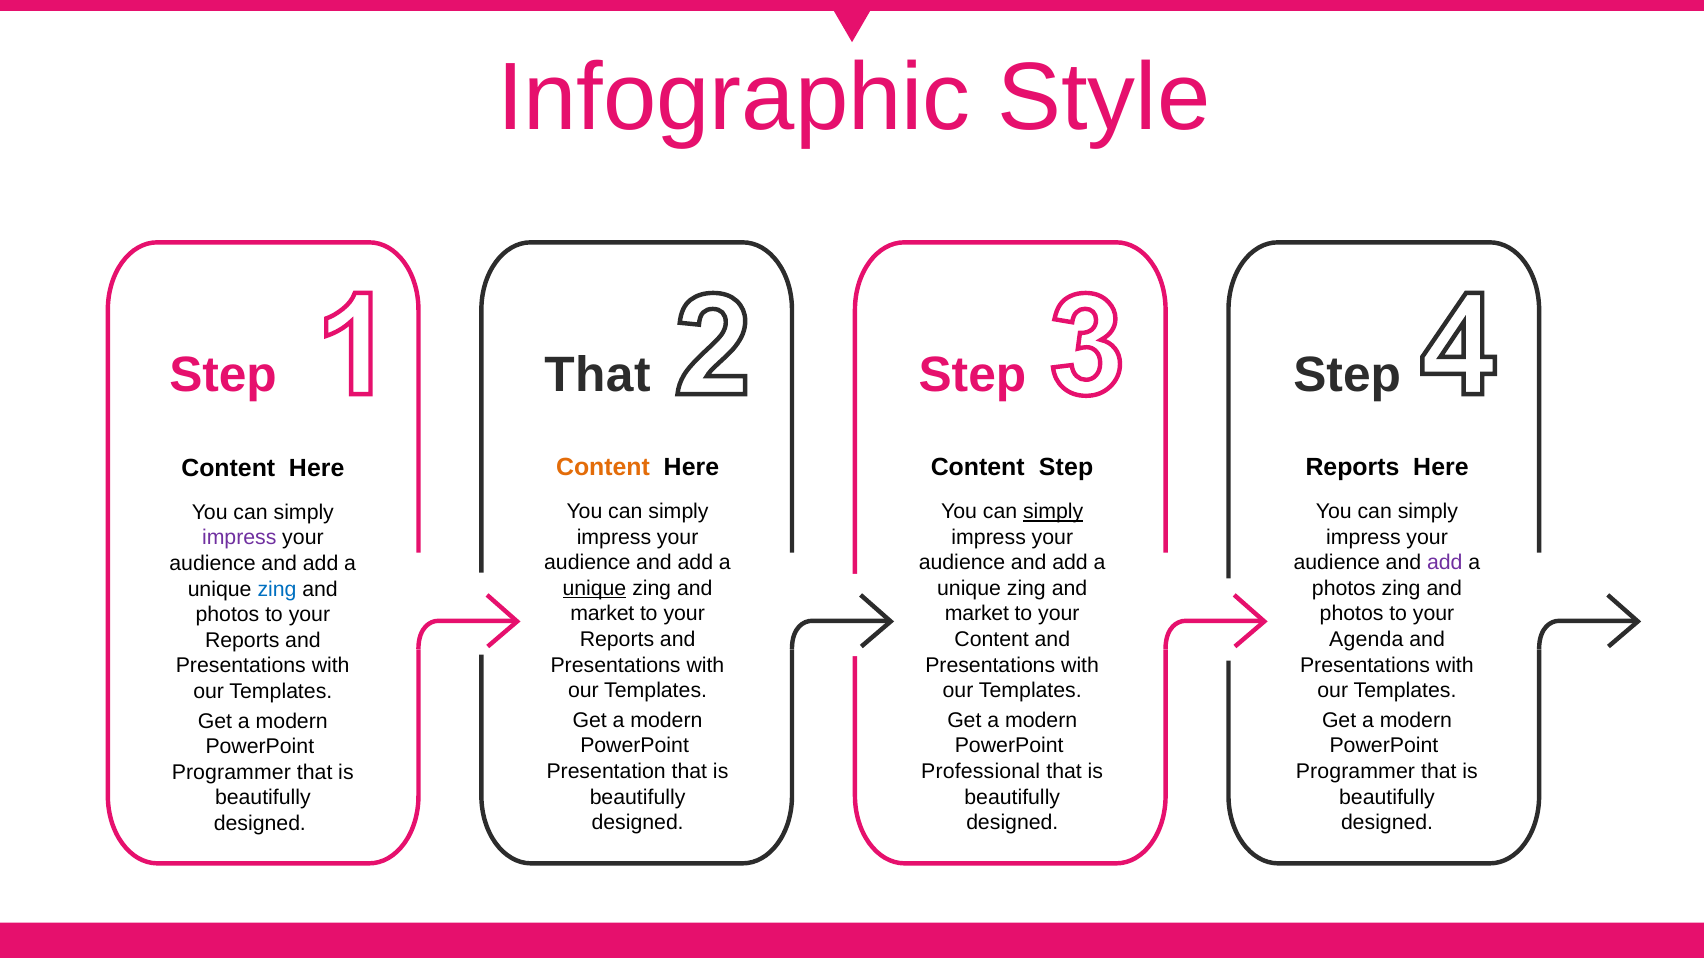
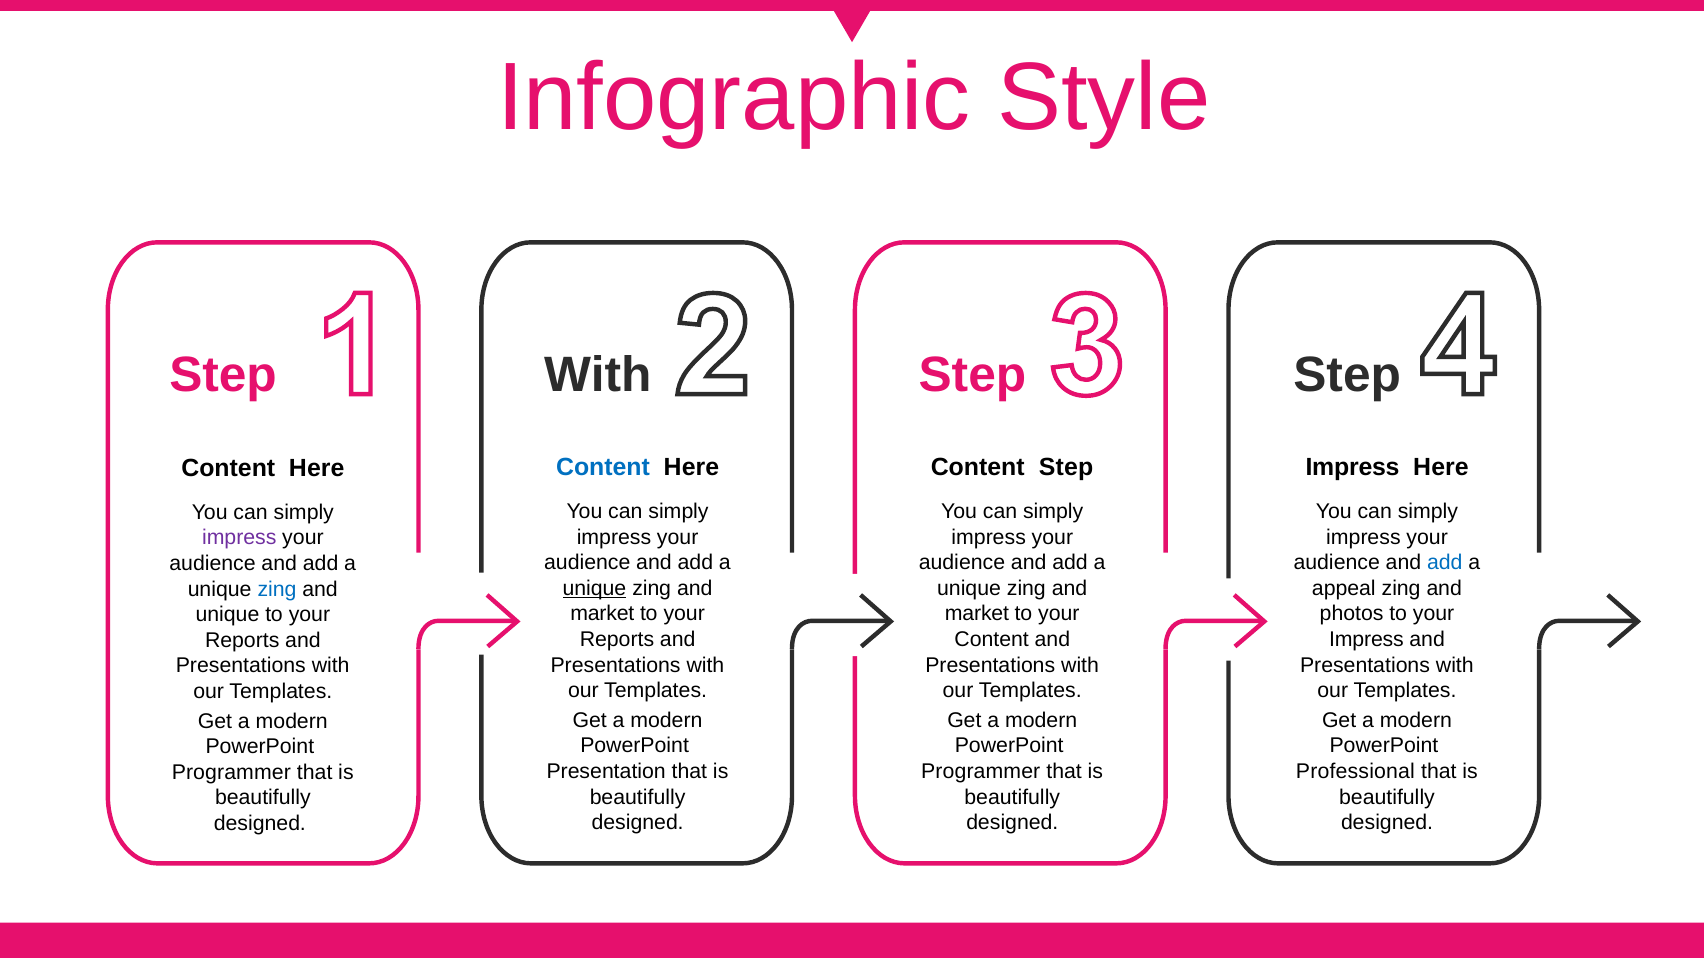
Step That: That -> With (598, 375)
Content colour: orange -> blue (603, 468)
Reports: Reports -> Impress (1353, 468)
simply underline: present -> none (1053, 512)
add colour: purple -> blue (1445, 563)
photos: photos -> appeal (1344, 589)
photos: photos -> unique (227, 615)
Agenda: Agenda -> Impress (1367, 640)
Professional: Professional -> Programmer (981, 772)
Programmer: Programmer -> Professional (1355, 772)
